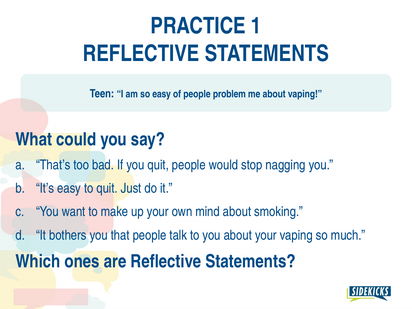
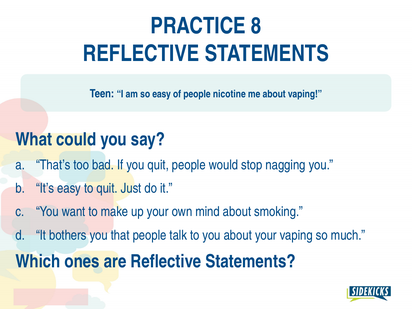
1: 1 -> 8 (256, 26)
problem: problem -> nicotine (229, 94)
